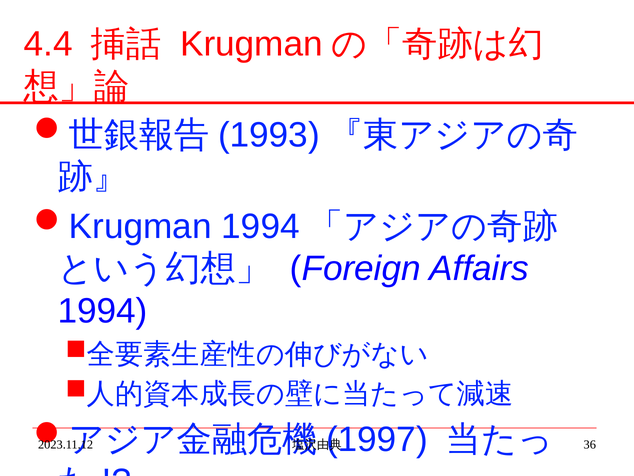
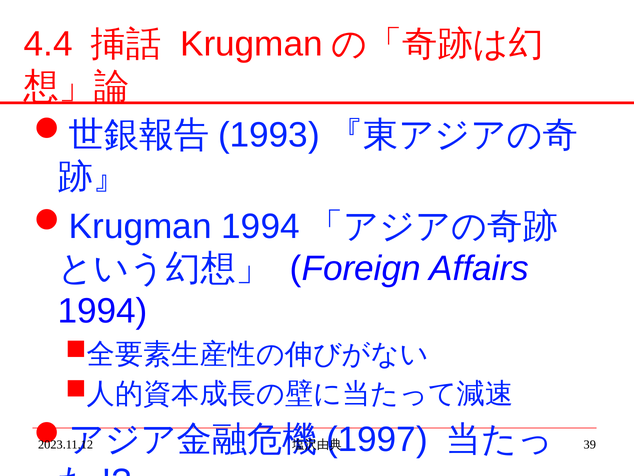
36: 36 -> 39 (590, 444)
